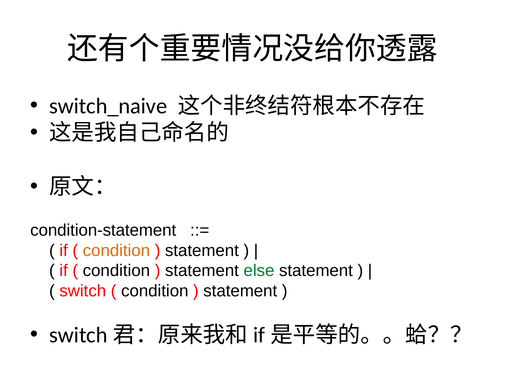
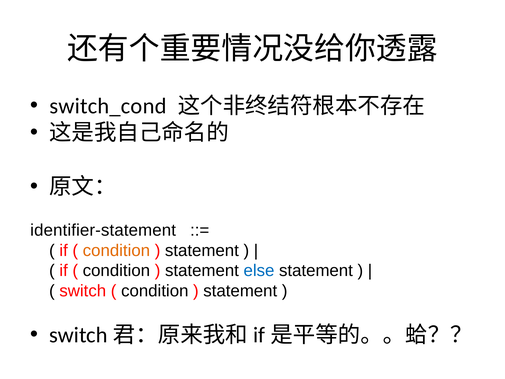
switch_naive: switch_naive -> switch_cond (108, 106)
condition-statement: condition-statement -> identifier-statement (103, 230)
else colour: green -> blue (259, 270)
